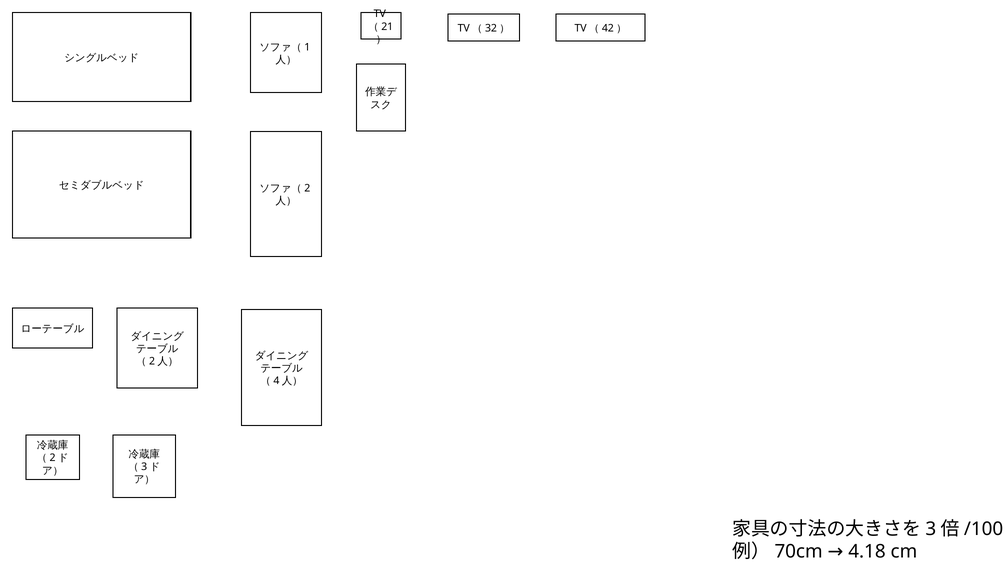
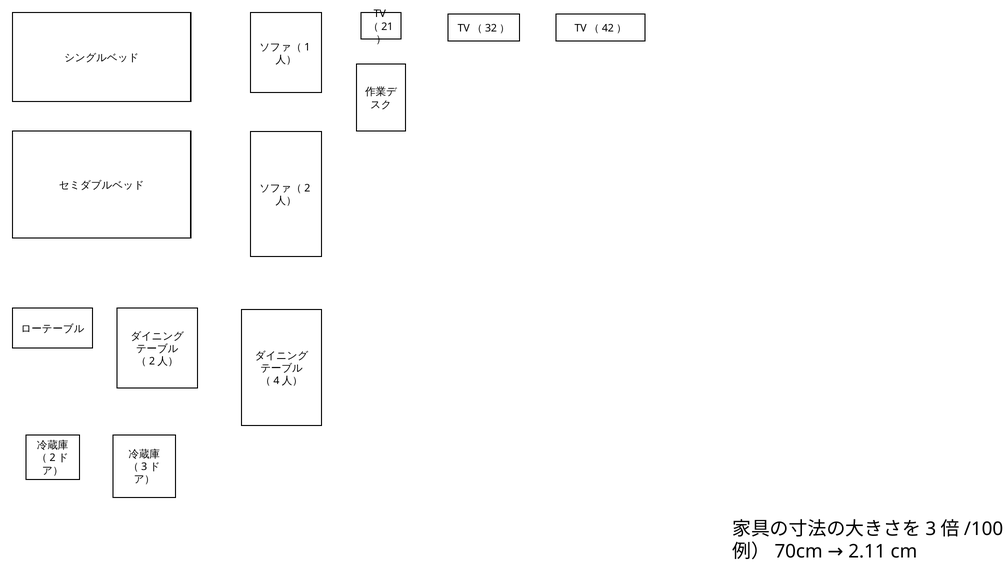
4.18: 4.18 -> 2.11 (867, 552)
